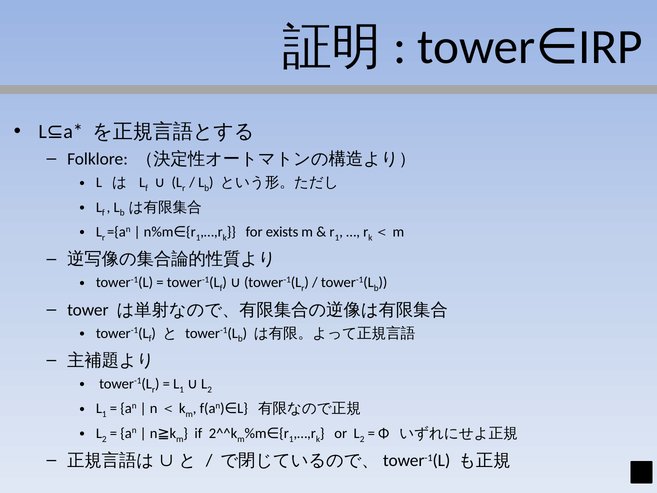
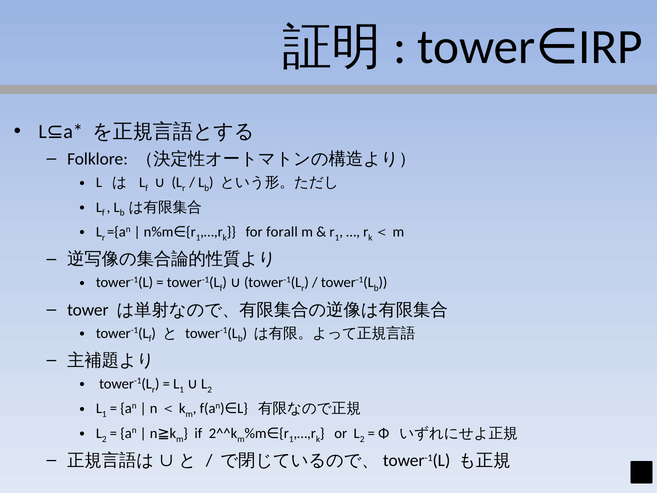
exists: exists -> forall (282, 232)
